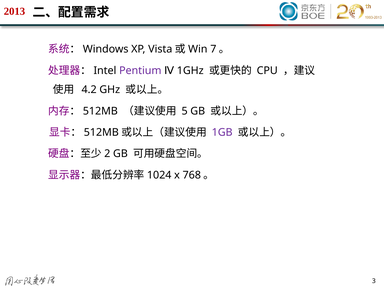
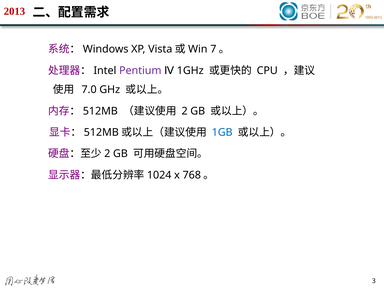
4.2: 4.2 -> 7.0 (89, 90)
5: 5 -> 2 (185, 111)
1GB colour: purple -> blue (222, 132)
